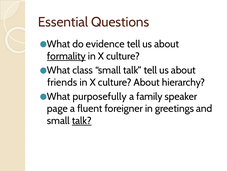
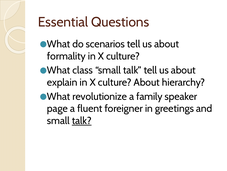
evidence: evidence -> scenarios (105, 44)
formality underline: present -> none (66, 56)
friends: friends -> explain (62, 82)
purposefully: purposefully -> revolutionize (100, 96)
